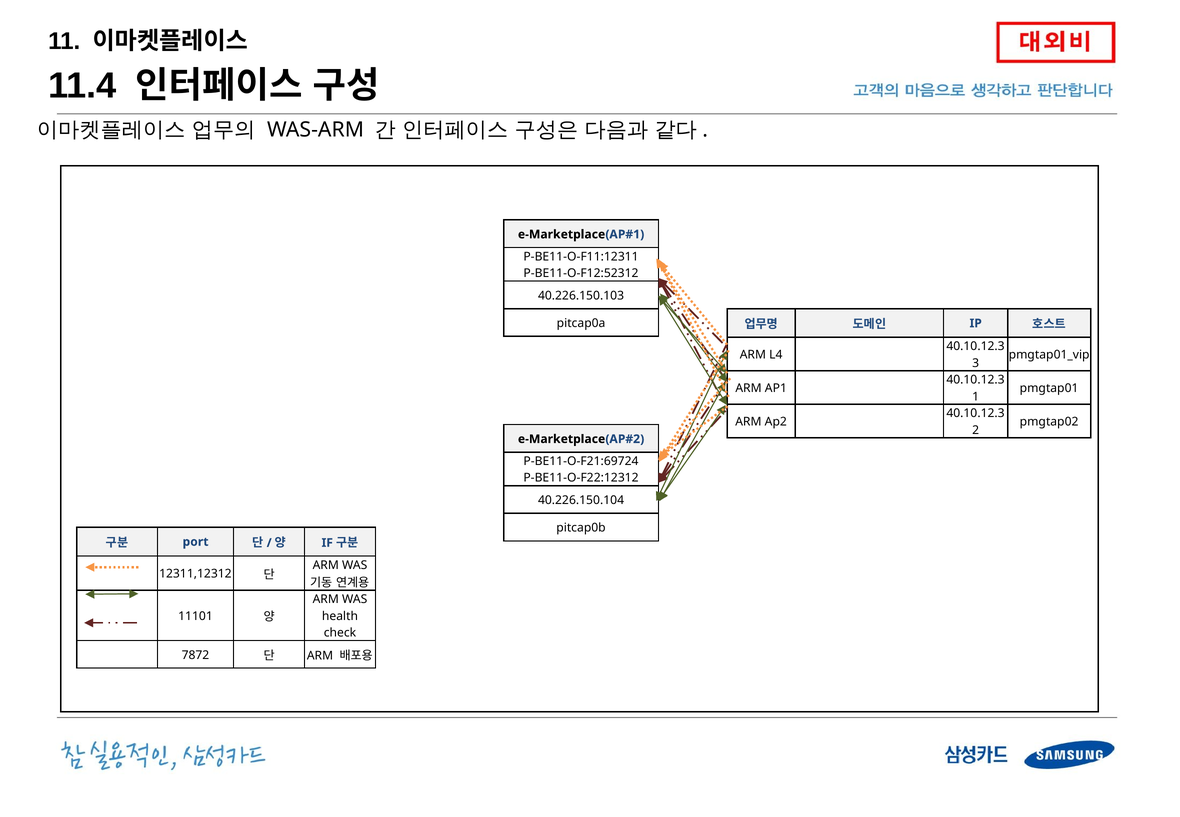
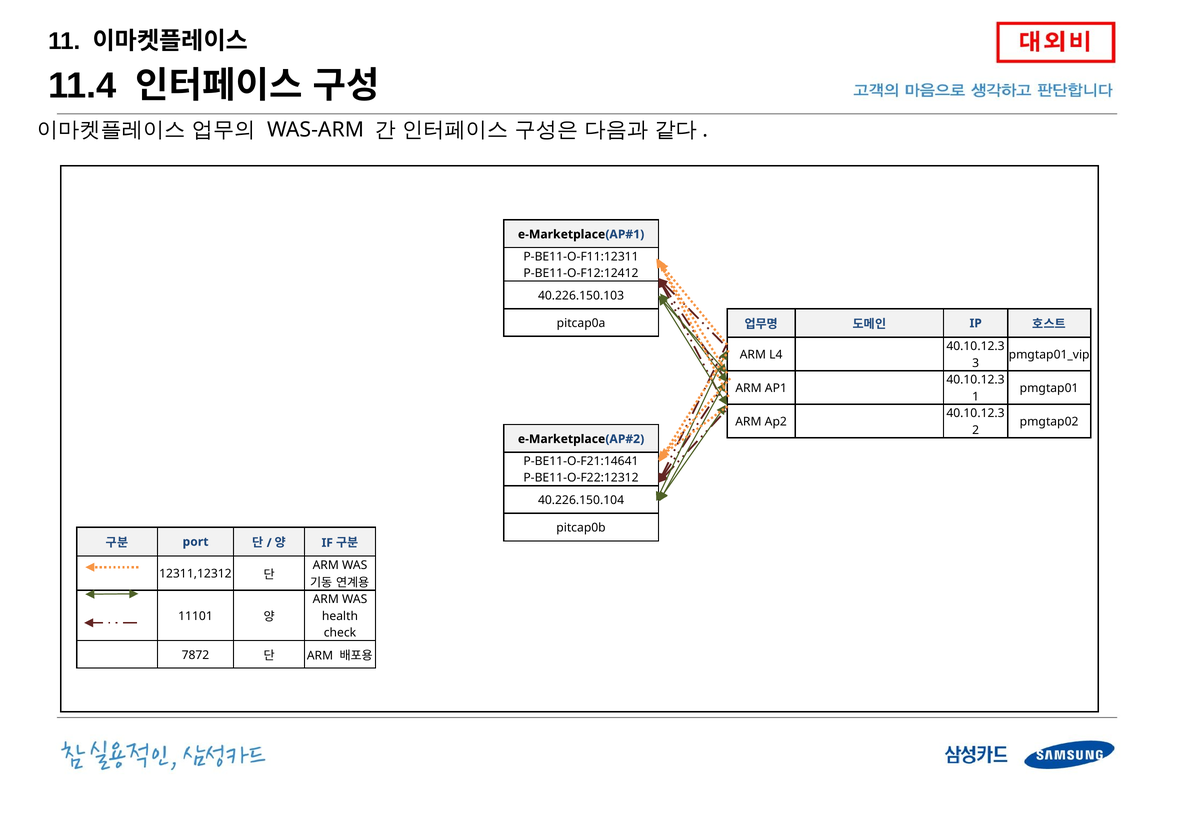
P-BE11-O-F12:52312: P-BE11-O-F12:52312 -> P-BE11-O-F12:12412 (581, 273)
P-BE11-O-F21:69724: P-BE11-O-F21:69724 -> P-BE11-O-F21:14641 (581, 461)
